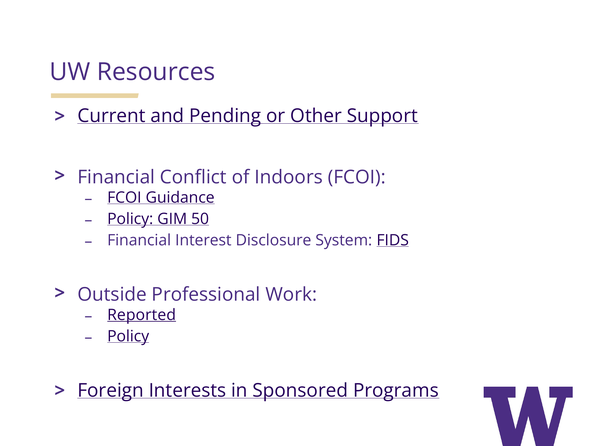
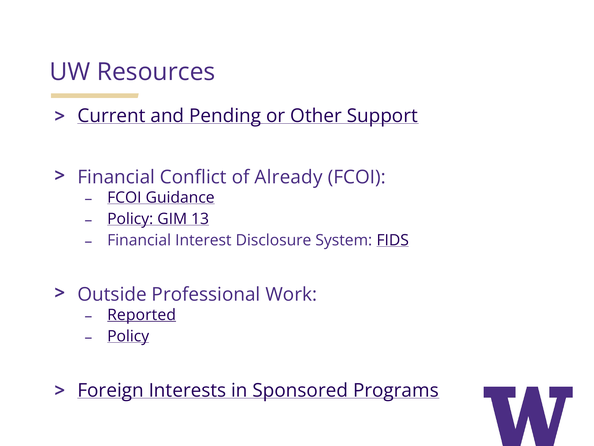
Indoors: Indoors -> Already (289, 177)
50: 50 -> 13 (200, 219)
